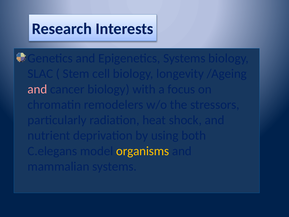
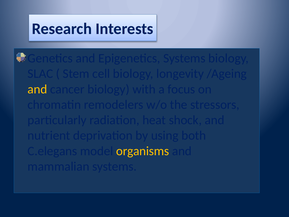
and colour: pink -> yellow (37, 89)
